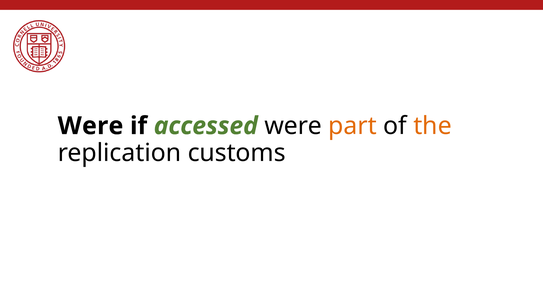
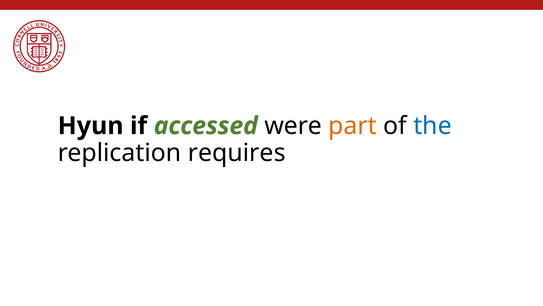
Were: Were -> Hyun (91, 126)
the colour: orange -> blue (433, 126)
customs: customs -> requires (237, 153)
